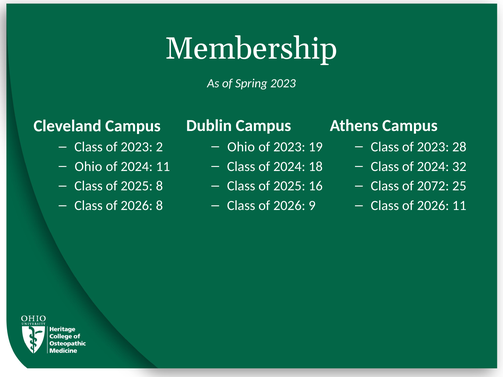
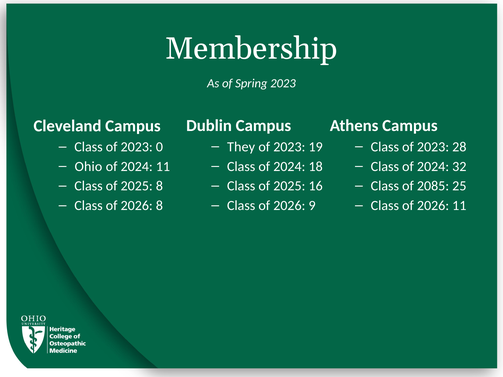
Ohio: Ohio -> They (241, 147)
2: 2 -> 0 (159, 147)
2072: 2072 -> 2085 (433, 186)
